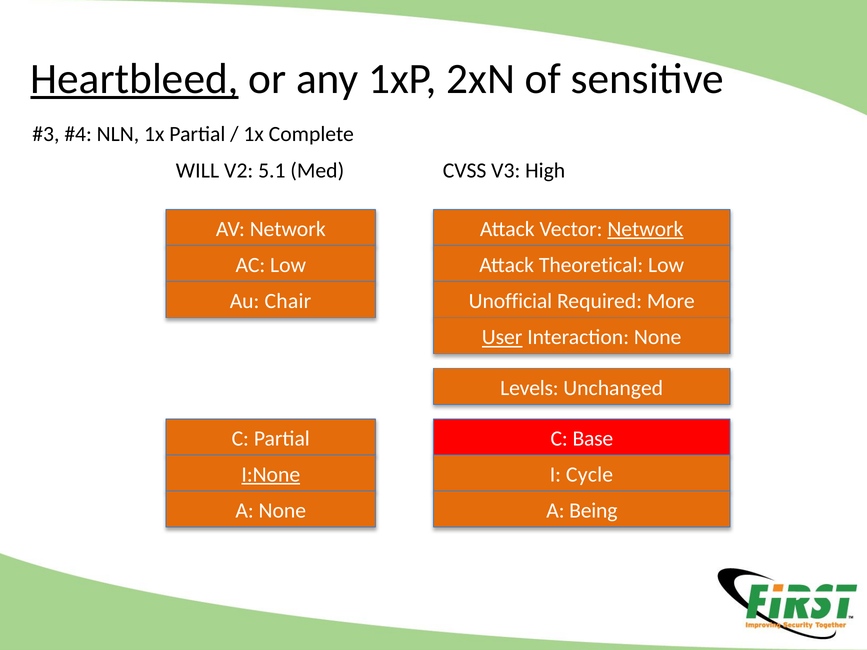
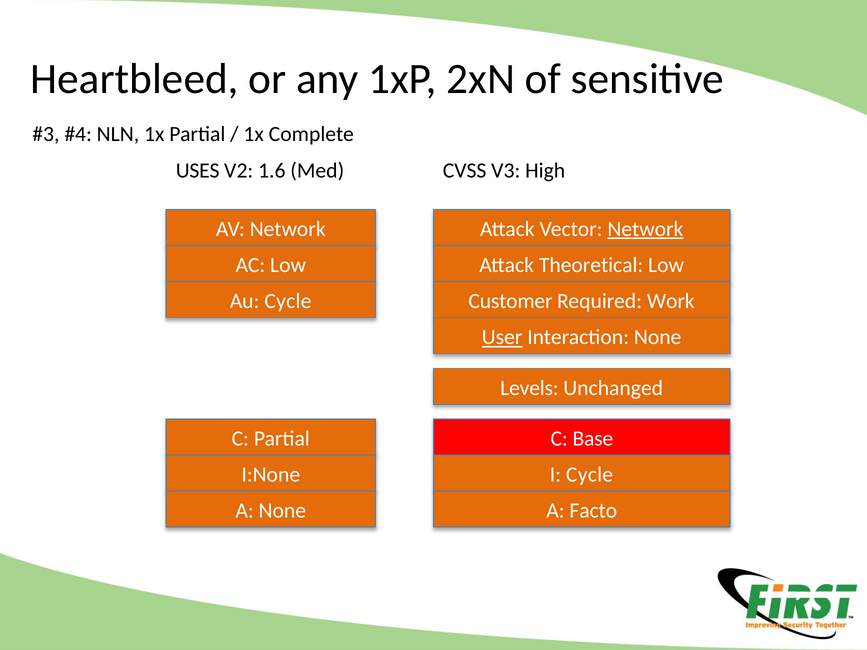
Heartbleed underline: present -> none (135, 79)
WILL: WILL -> USES (198, 170)
5.1: 5.1 -> 1.6 (272, 170)
Au Chair: Chair -> Cycle (288, 301)
Unofficial: Unofficial -> Customer (511, 301)
More: More -> Work (671, 301)
I:None underline: present -> none (271, 475)
Being: Being -> Facto (593, 511)
